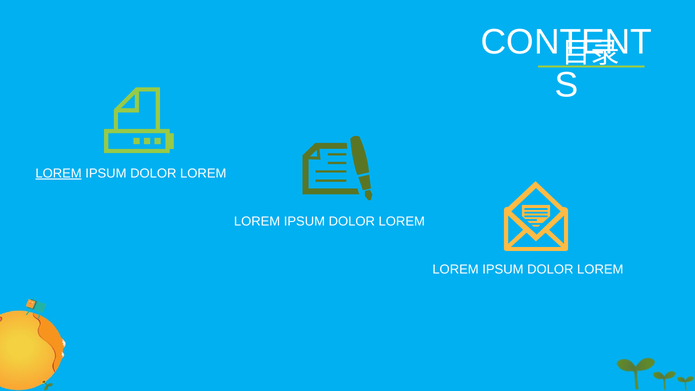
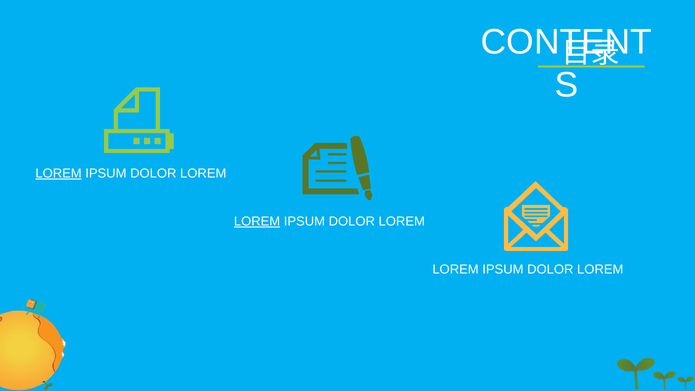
LOREM underline: none -> present (257, 221)
